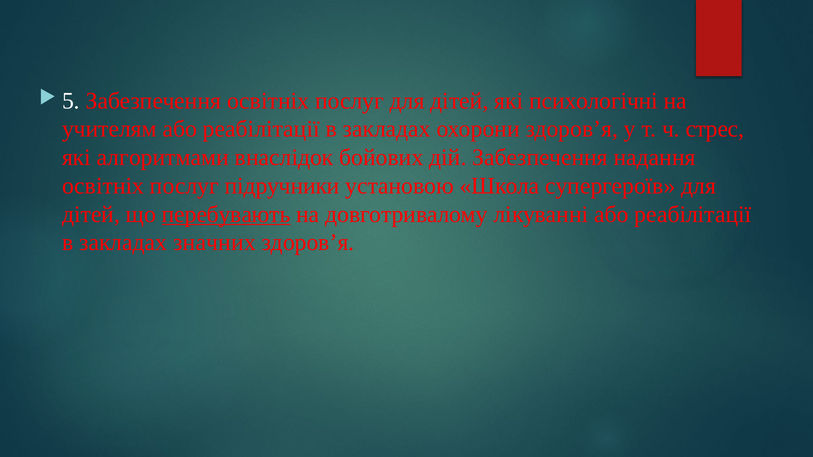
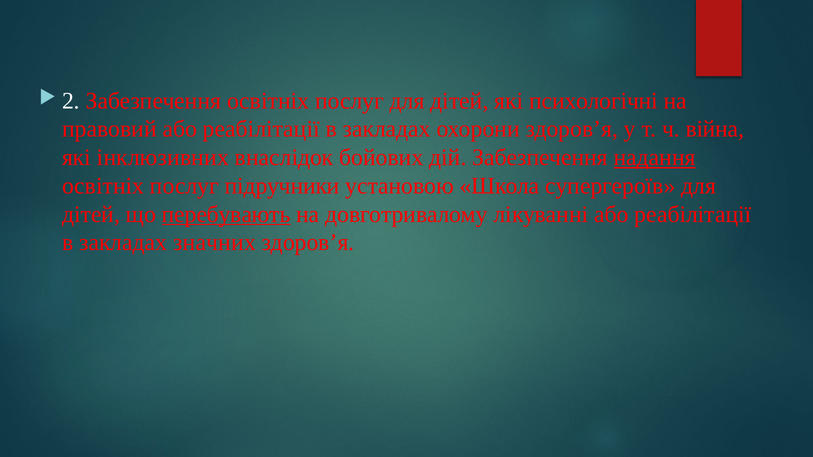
5: 5 -> 2 (71, 101)
учителям: учителям -> правовий (109, 129)
стрес: стрес -> війна (715, 129)
алгоритмами: алгоритмами -> інклюзивних (163, 158)
надання underline: none -> present (655, 158)
